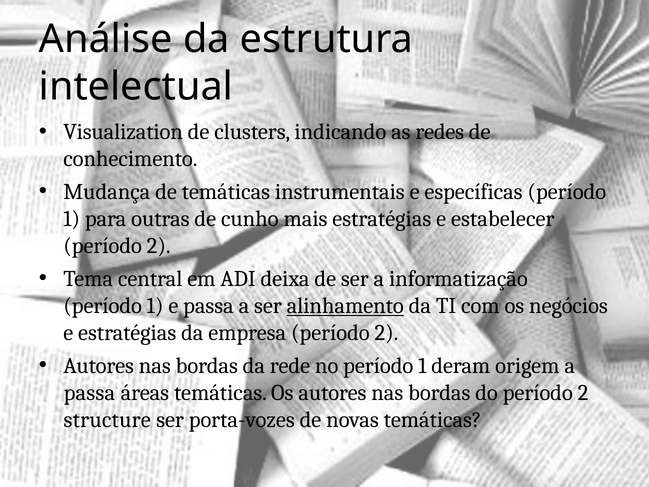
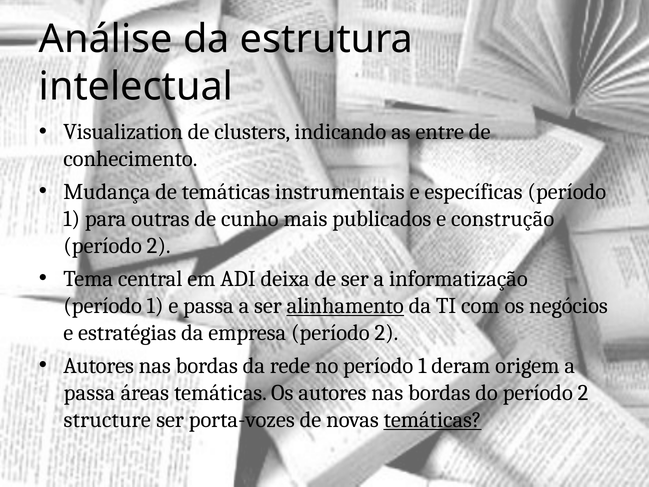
redes: redes -> entre (440, 132)
mais estratégias: estratégias -> publicados (382, 219)
estabelecer: estabelecer -> construção (503, 219)
temáticas underline: none -> present (433, 420)
